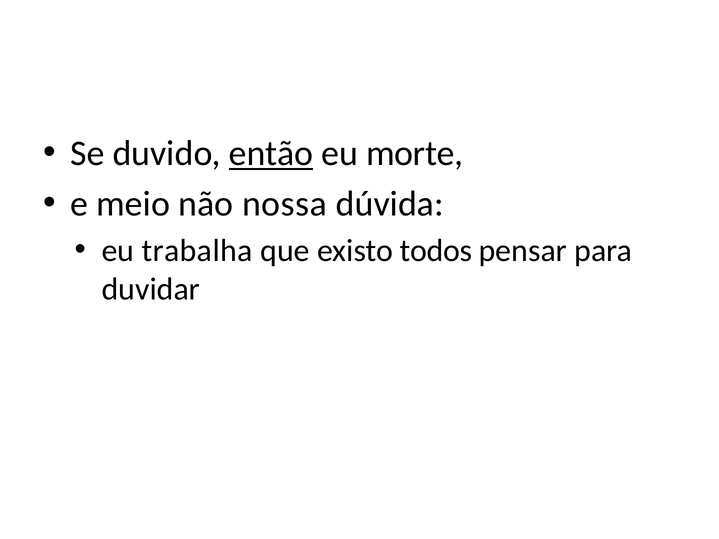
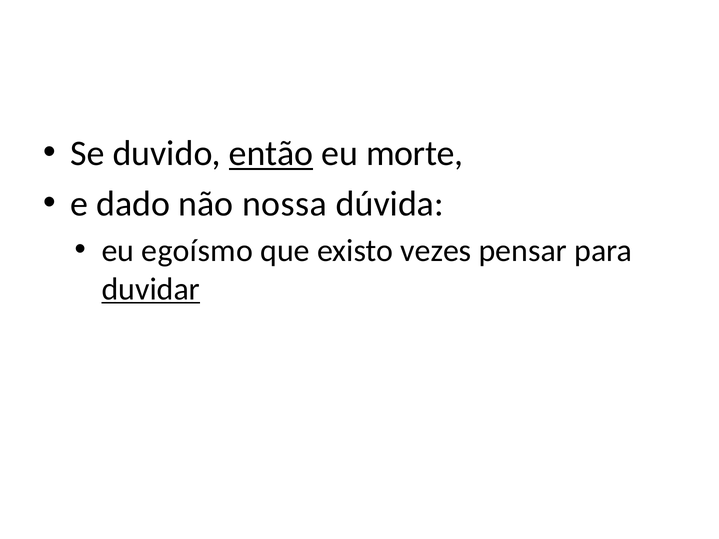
meio: meio -> dado (133, 204)
trabalha: trabalha -> egoísmo (197, 251)
todos: todos -> vezes (436, 251)
duvidar underline: none -> present (151, 289)
